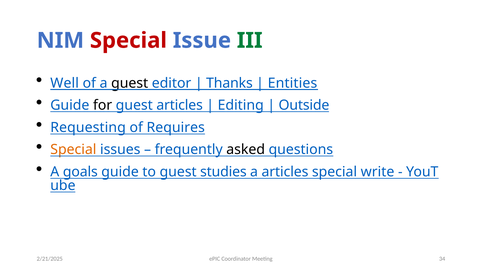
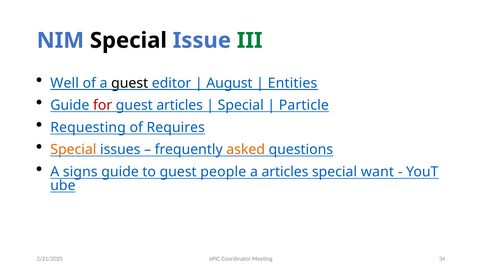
Special colour: red -> black (128, 40)
Thanks: Thanks -> August (229, 83)
for colour: black -> red (103, 105)
Editing: Editing -> Special (241, 105)
Outside: Outside -> Particle (304, 105)
asked colour: black -> orange (246, 150)
goals: goals -> signs (80, 172)
studies: studies -> people (223, 172)
write: write -> want (377, 172)
